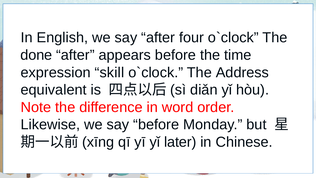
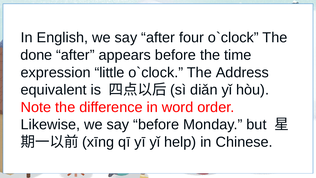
skill: skill -> little (110, 72)
later: later -> help (180, 142)
